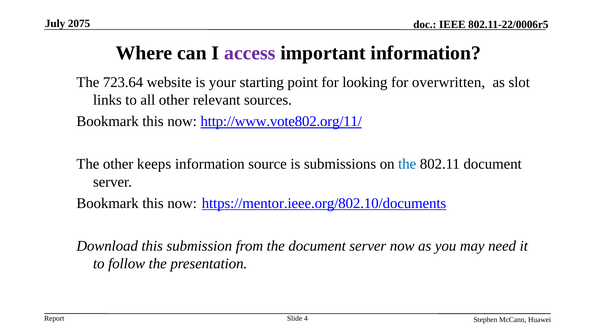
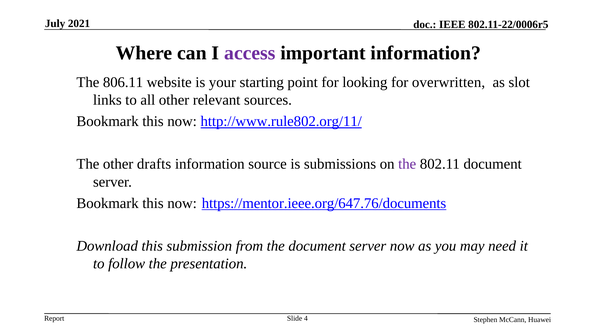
2075: 2075 -> 2021 (79, 23)
723.64: 723.64 -> 806.11 (123, 82)
http://www.vote802.org/11/: http://www.vote802.org/11/ -> http://www.rule802.org/11/ (281, 121)
keeps: keeps -> drafts (154, 164)
the colour: blue -> purple (407, 164)
https://mentor.ieee.org/802.10/documents: https://mentor.ieee.org/802.10/documents -> https://mentor.ieee.org/647.76/documents (324, 203)
